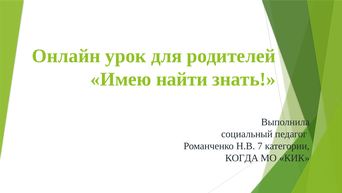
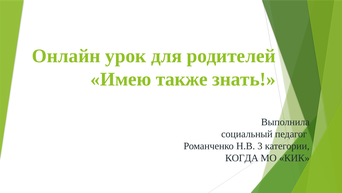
найти: найти -> также (182, 79)
7: 7 -> 3 (260, 146)
